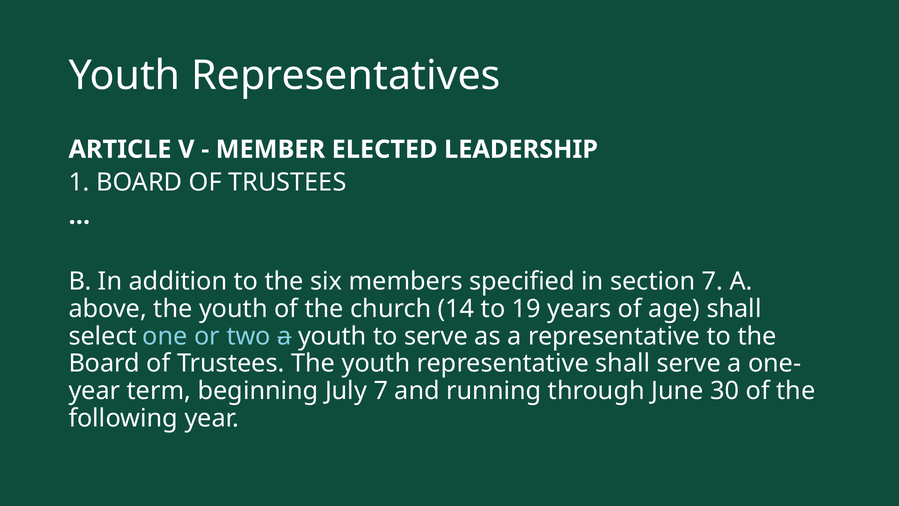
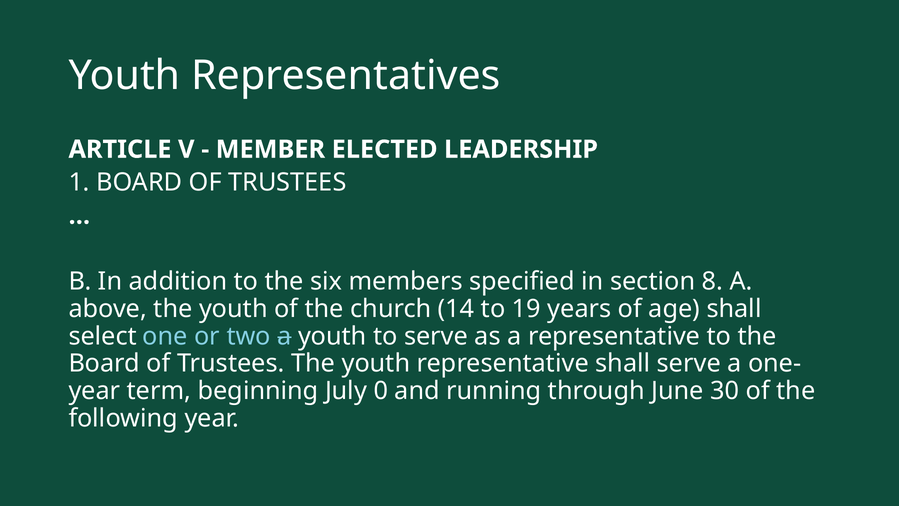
section 7: 7 -> 8 (712, 281)
July 7: 7 -> 0 (381, 391)
